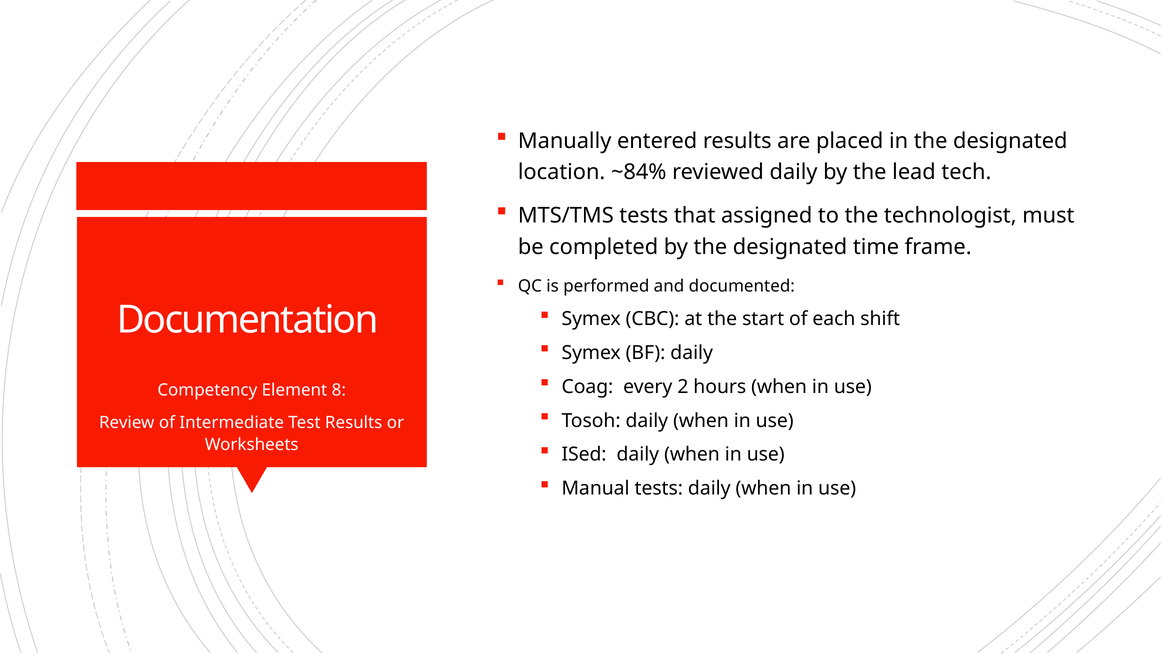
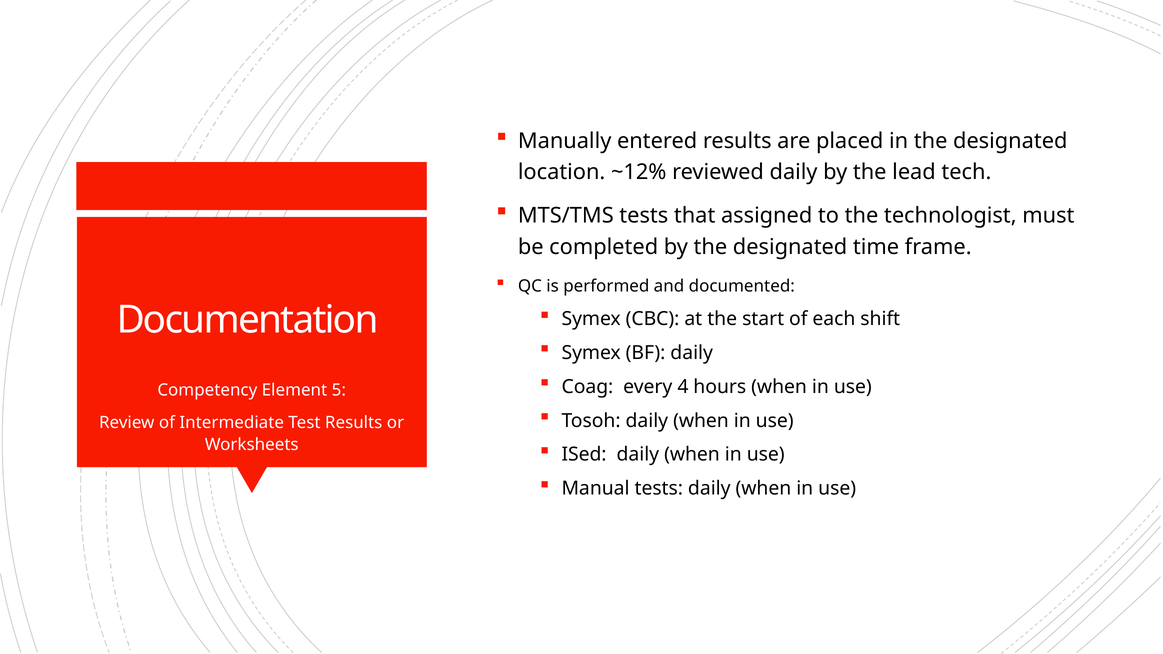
~84%: ~84% -> ~12% (639, 172)
2: 2 -> 4 (683, 387)
8: 8 -> 5 (339, 390)
